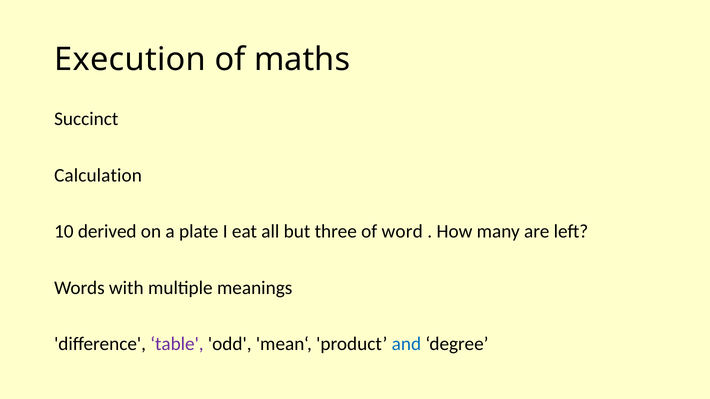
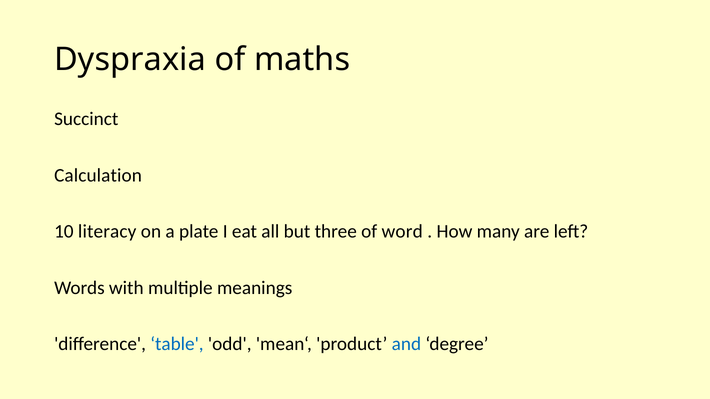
Execution: Execution -> Dyspraxia (130, 60)
derived: derived -> literacy (107, 232)
table colour: purple -> blue (177, 344)
